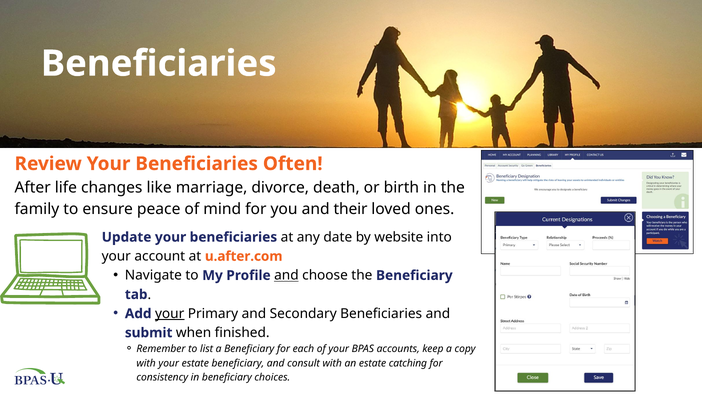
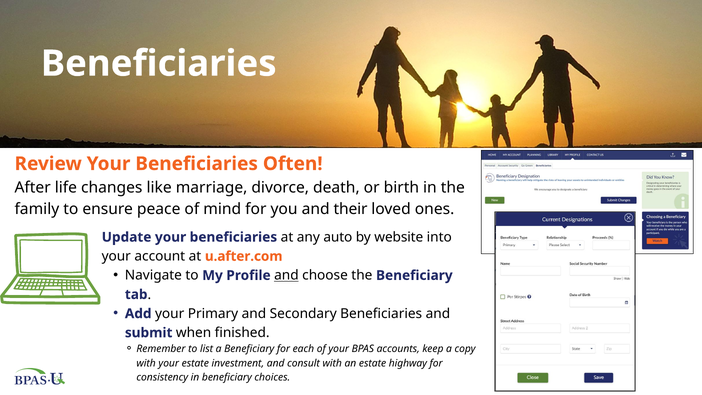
date: date -> auto (338, 237)
your underline: present -> none (170, 314)
estate beneficiary: beneficiary -> investment (238, 363)
catching: catching -> highway (408, 363)
